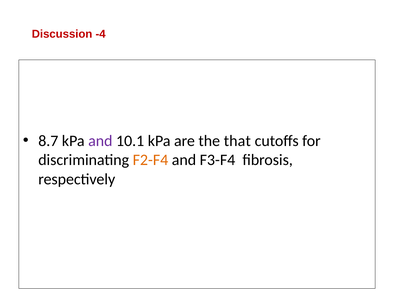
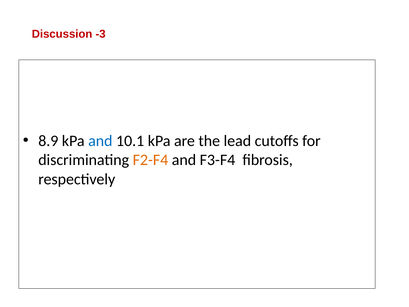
-4: -4 -> -3 (101, 34)
8.7: 8.7 -> 8.9 (48, 141)
and colour: purple -> blue (100, 141)
that: that -> lead (237, 141)
